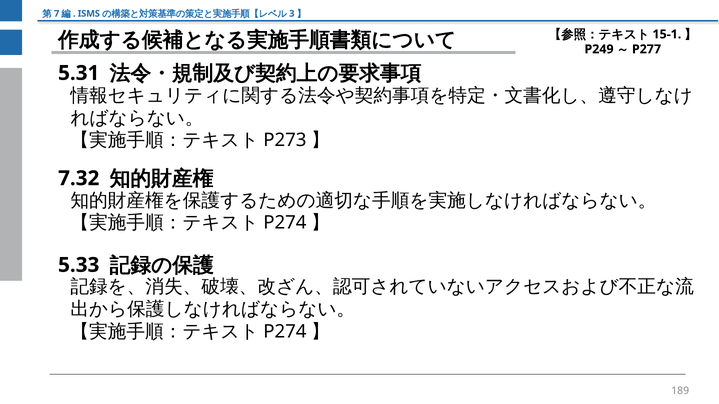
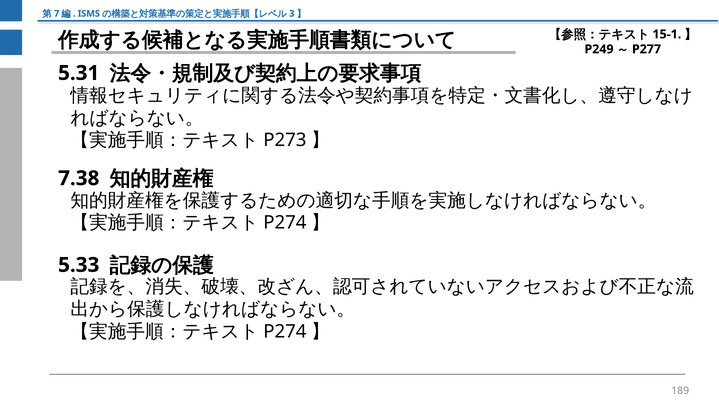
7.32: 7.32 -> 7.38 (79, 179)
